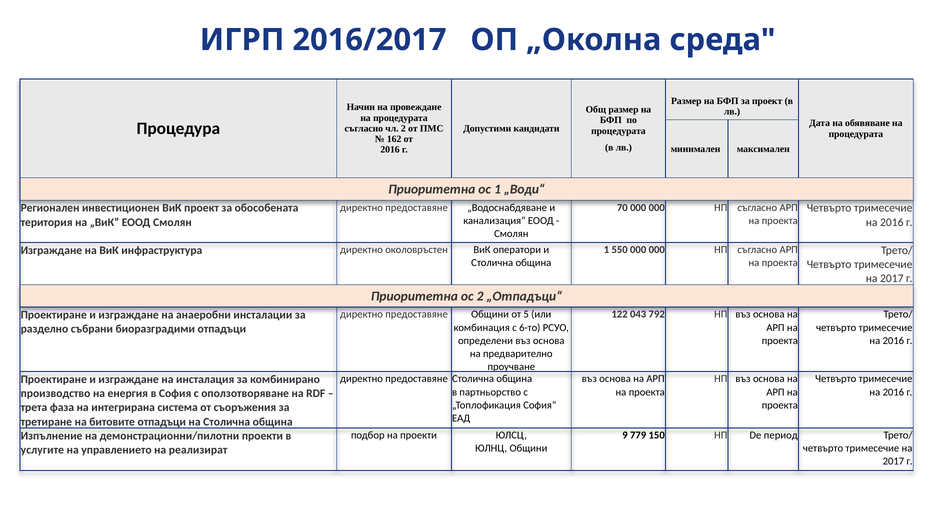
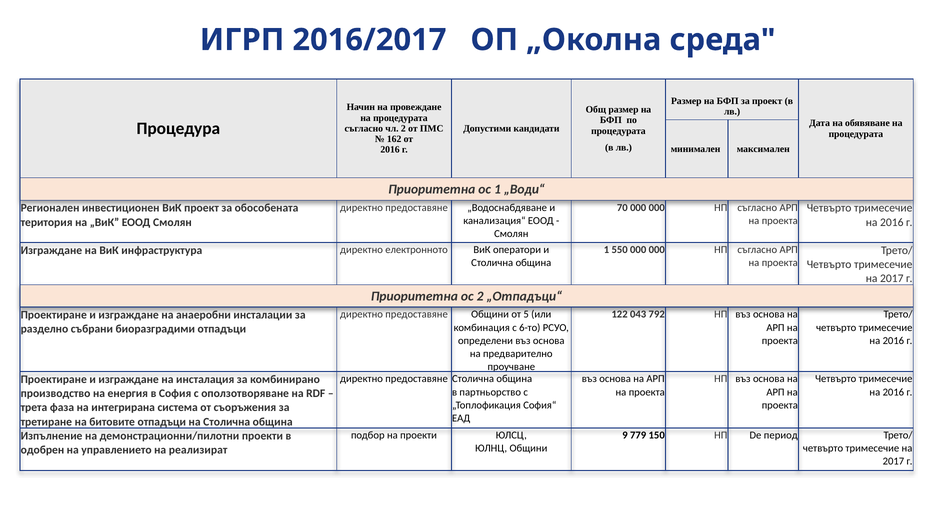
околовръстен: околовръстен -> електронното (417, 250)
услугите: услугите -> одобрен (42, 450)
